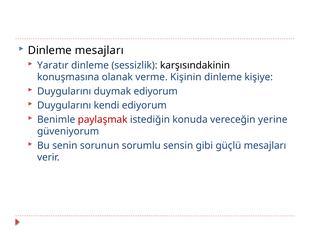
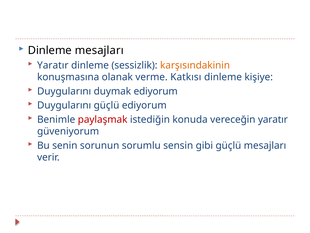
karşısındakinin colour: black -> orange (195, 65)
Kişinin: Kişinin -> Katkısı (186, 77)
Duygularını kendi: kendi -> güçlü (107, 105)
vereceğin yerine: yerine -> yaratır (273, 119)
